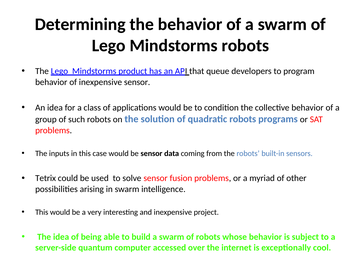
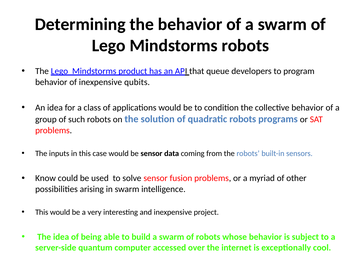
inexpensive sensor: sensor -> qubits (137, 82)
Tetrix: Tetrix -> Know (46, 178)
